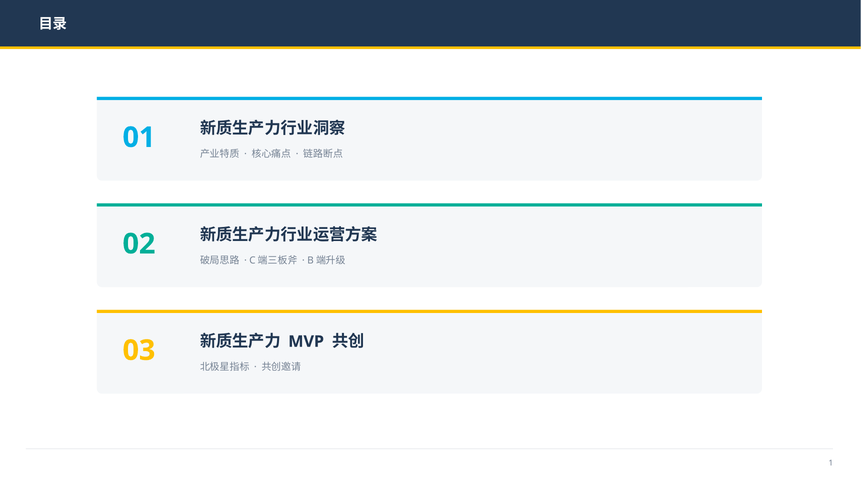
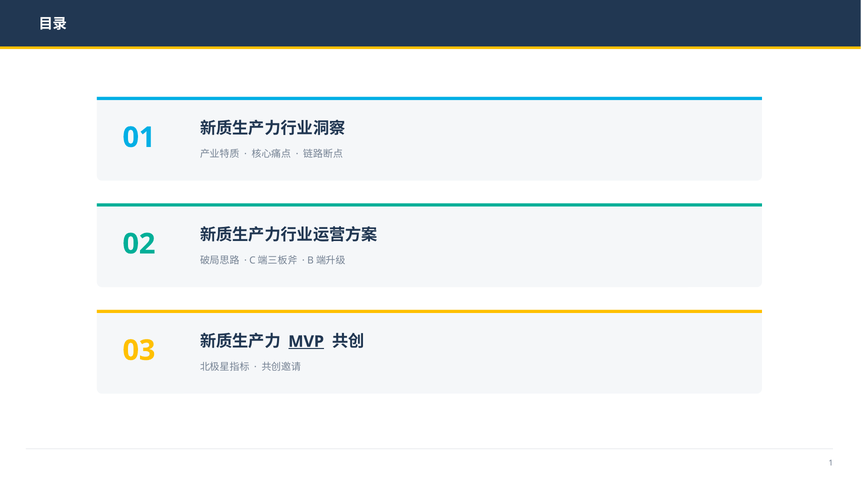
MVP underline: none -> present (306, 342)
